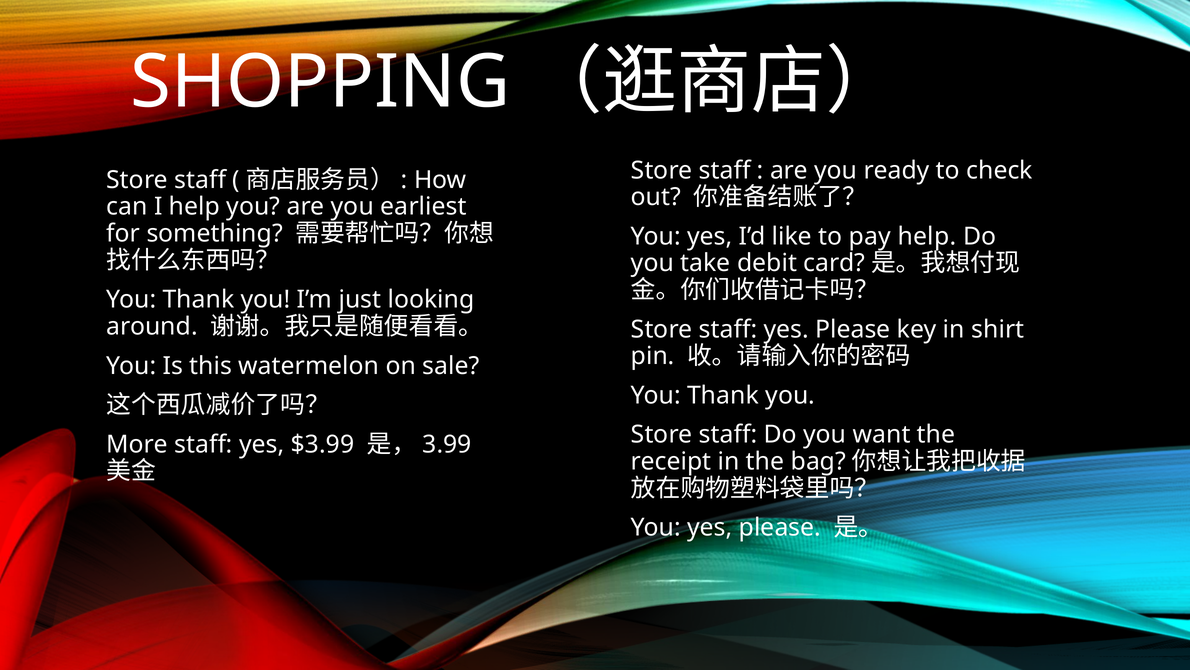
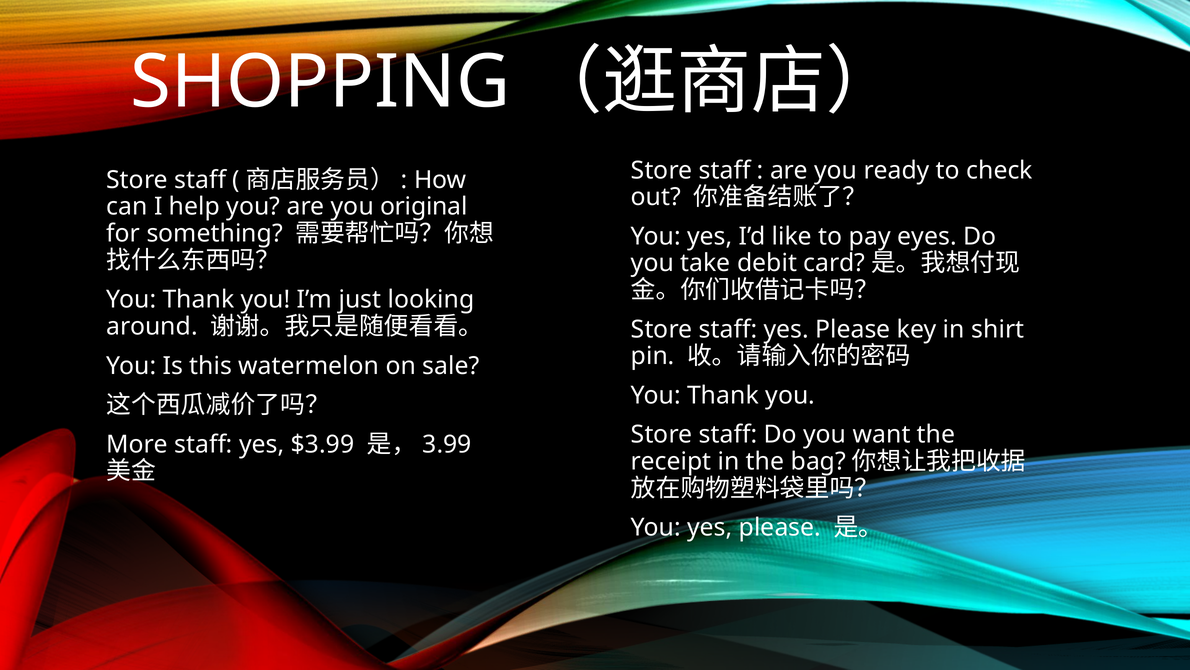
earliest: earliest -> original (424, 207)
pay help: help -> eyes (927, 236)
